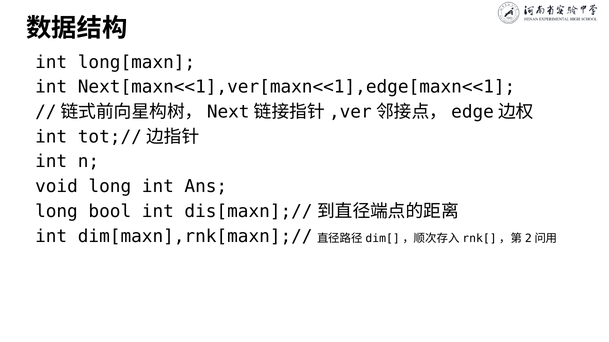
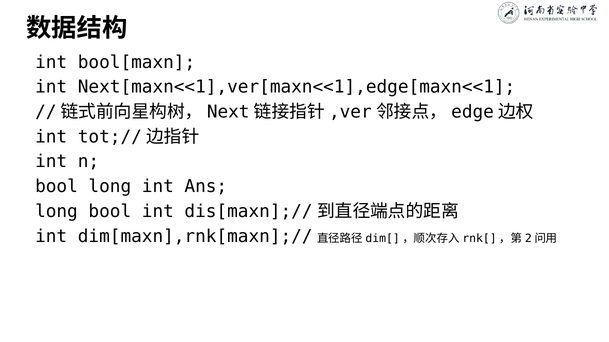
long[maxn: long[maxn -> bool[maxn (137, 62)
void: void -> bool (56, 187)
